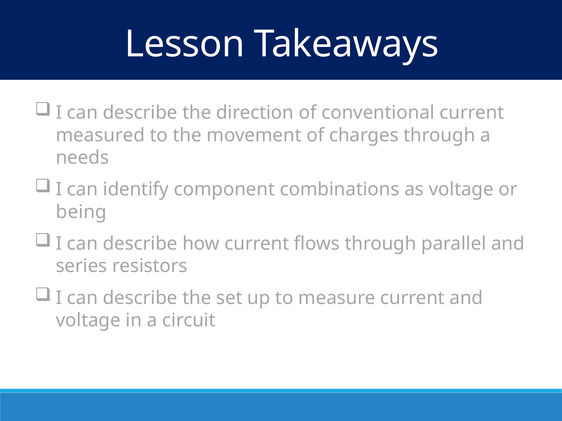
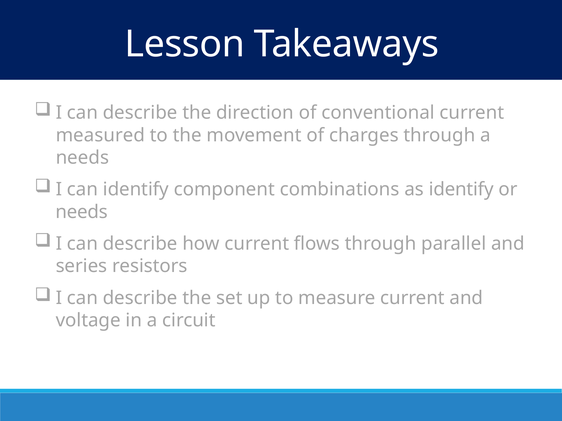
as voltage: voltage -> identify (461, 190)
being: being -> needs (82, 212)
